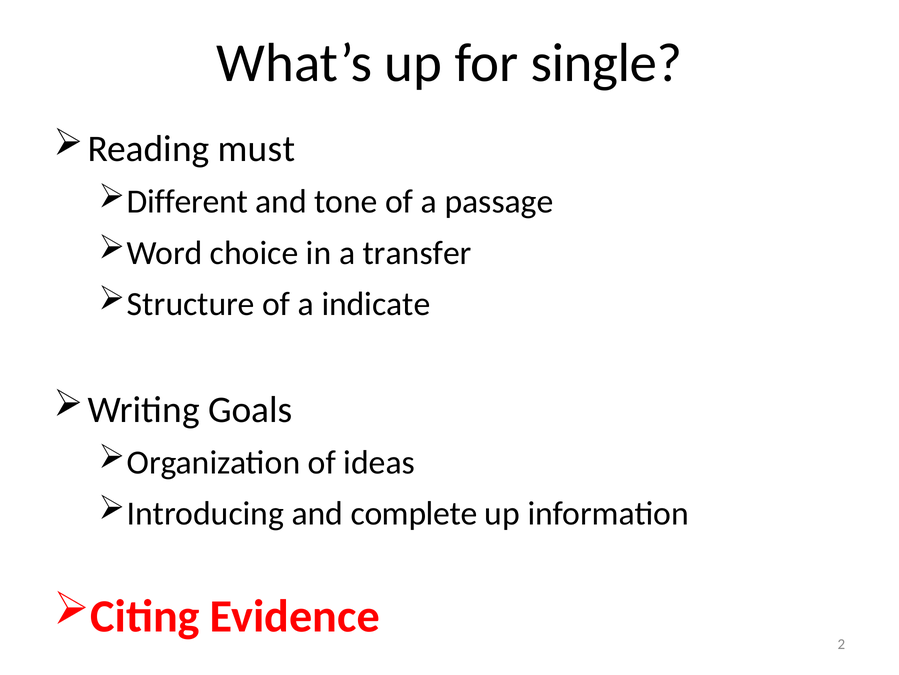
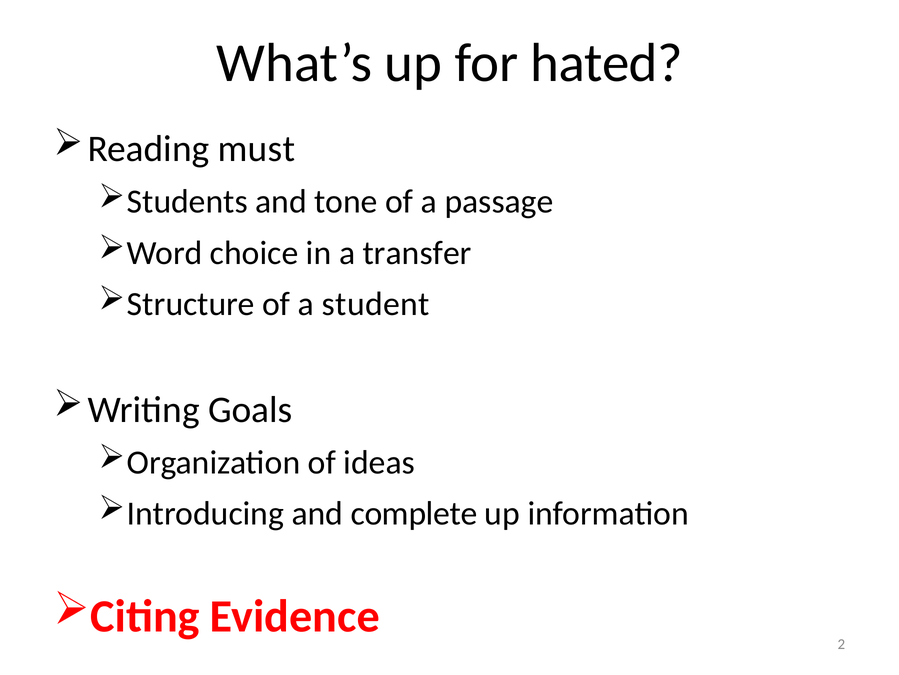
single: single -> hated (607, 63)
Different: Different -> Students (187, 202)
indicate: indicate -> student (376, 304)
